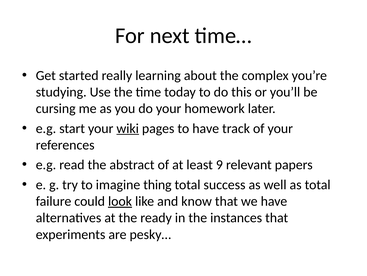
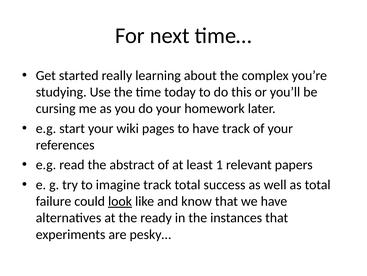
wiki underline: present -> none (128, 128)
9: 9 -> 1 (219, 164)
imagine thing: thing -> track (157, 184)
